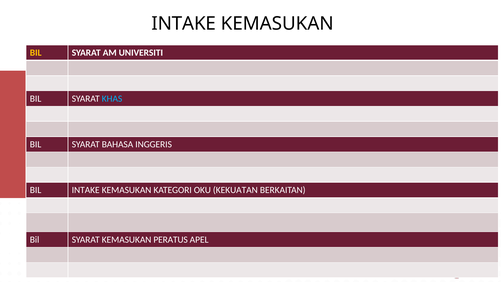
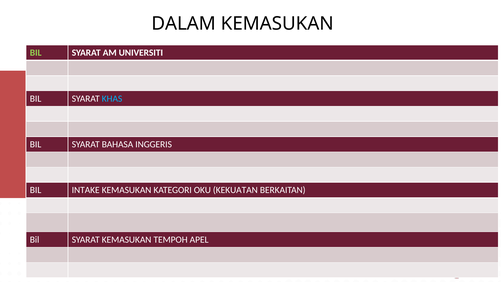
INTAKE: INTAKE -> DALAM (184, 24)
BIL colour: yellow -> light green (36, 53)
PERATUS: PERATUS -> TEMPOH (171, 240)
